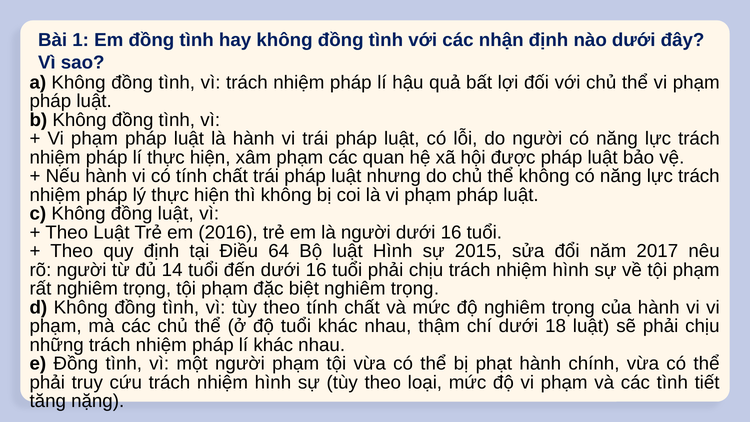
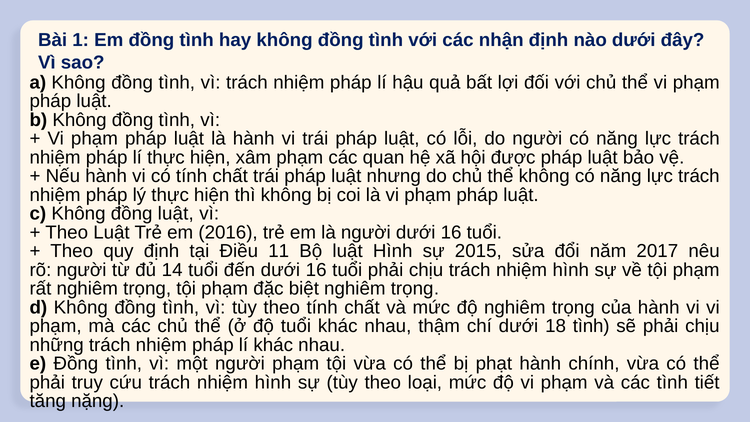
64: 64 -> 11 (279, 251)
18 luật: luật -> tình (591, 326)
